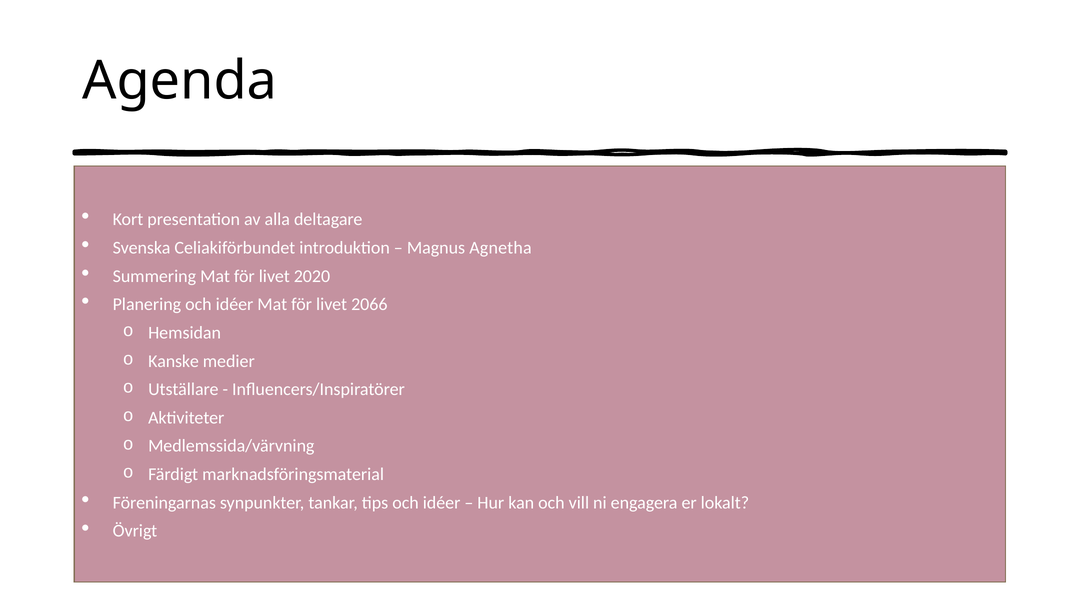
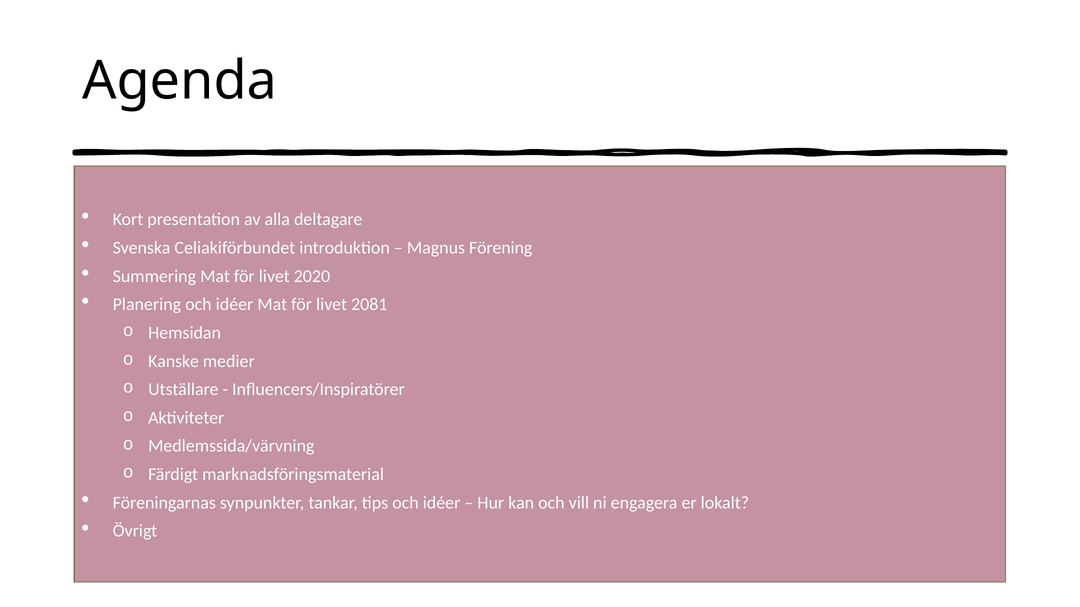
Agnetha: Agnetha -> Förening (501, 248)
2066: 2066 -> 2081 (369, 305)
